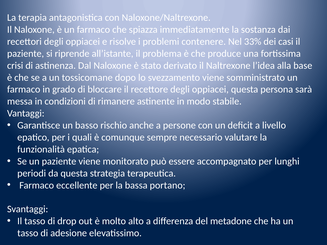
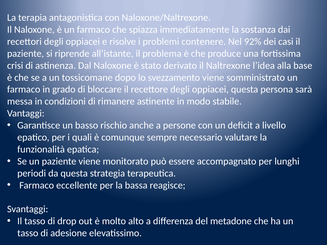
33%: 33% -> 92% (253, 42)
portano: portano -> reagisce (168, 185)
